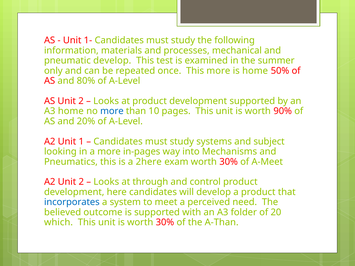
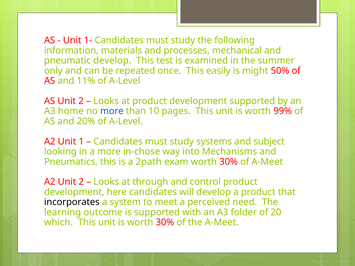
This more: more -> easily (218, 71)
is home: home -> might (255, 71)
80%: 80% -> 11% (86, 81)
90%: 90% -> 99% (283, 111)
in-pages: in-pages -> in-chose (142, 152)
2here: 2here -> 2path (149, 162)
incorporates colour: blue -> black (72, 202)
believed: believed -> learning (63, 212)
the A-Than: A-Than -> A-Meet (222, 223)
